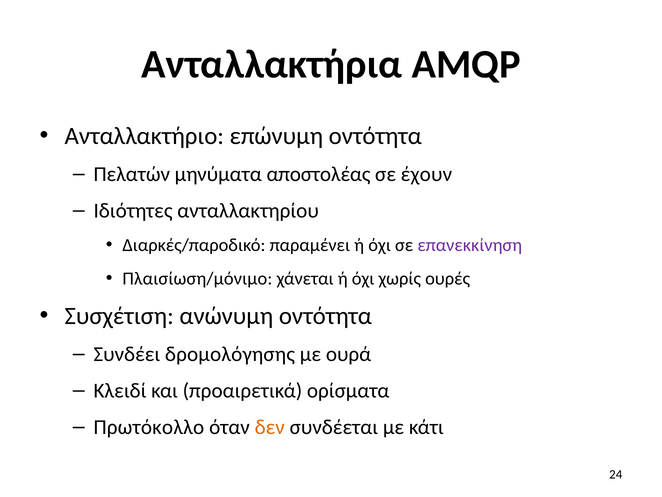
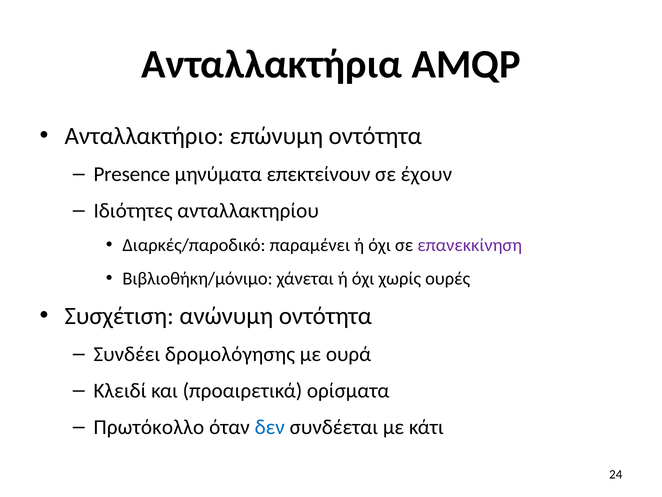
Πελατών: Πελατών -> Presence (132, 174)
αποστολέας: αποστολέας -> επεκτείνουν (319, 174)
Πλαισίωση/μόνιμο: Πλαισίωση/μόνιμο -> Βιβλιοθήκη/μόνιμο (198, 278)
δεν colour: orange -> blue (270, 427)
